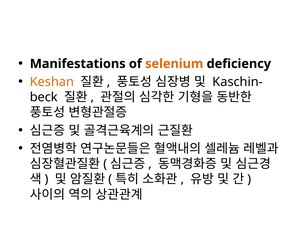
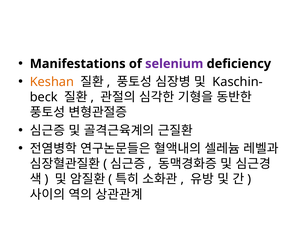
selenium colour: orange -> purple (174, 64)
